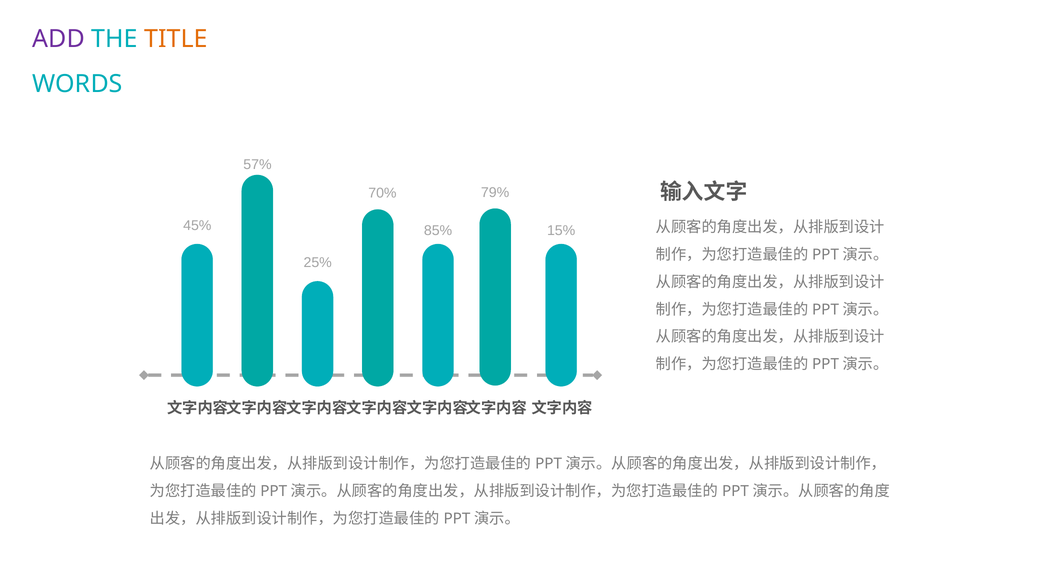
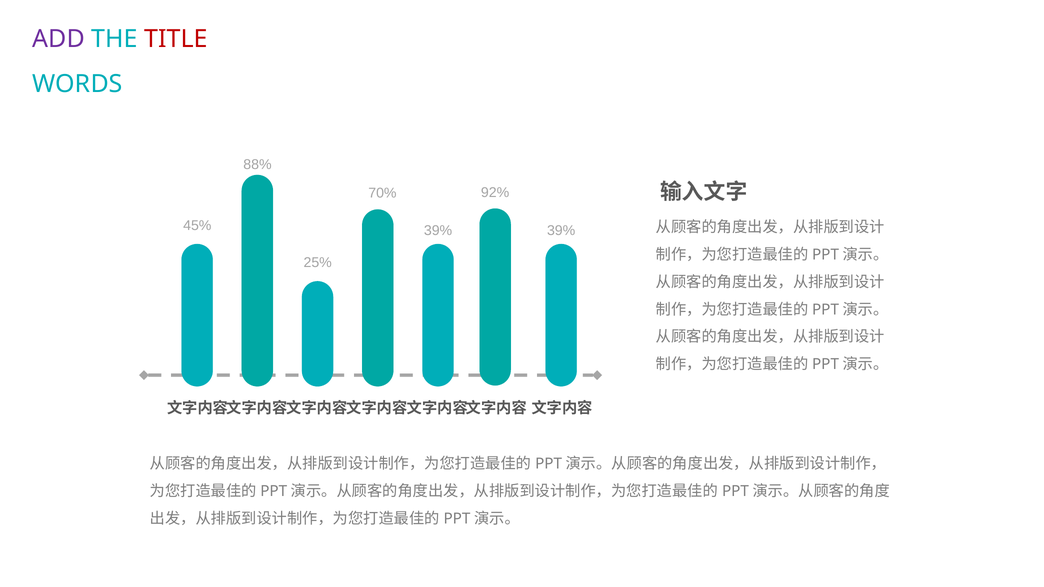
TITLE colour: orange -> red (176, 39)
57%: 57% -> 88% (257, 165)
79%: 79% -> 92% (495, 193)
85%: 85% -> 39% (438, 230)
15%: 15% -> 39% (561, 230)
